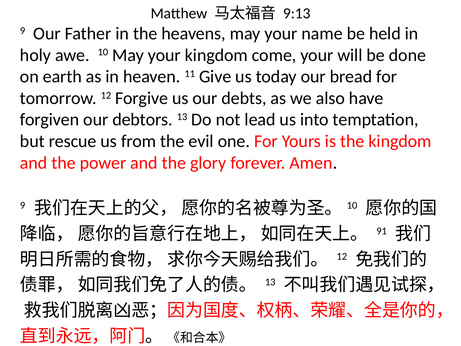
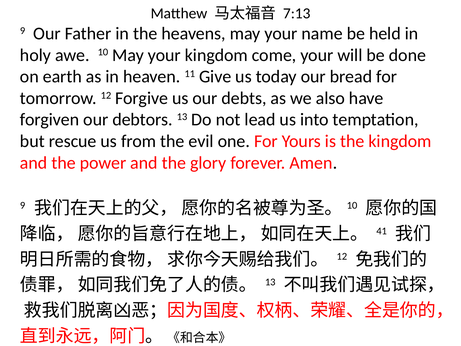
9:13: 9:13 -> 7:13 (297, 13)
91: 91 -> 41 (382, 231)
